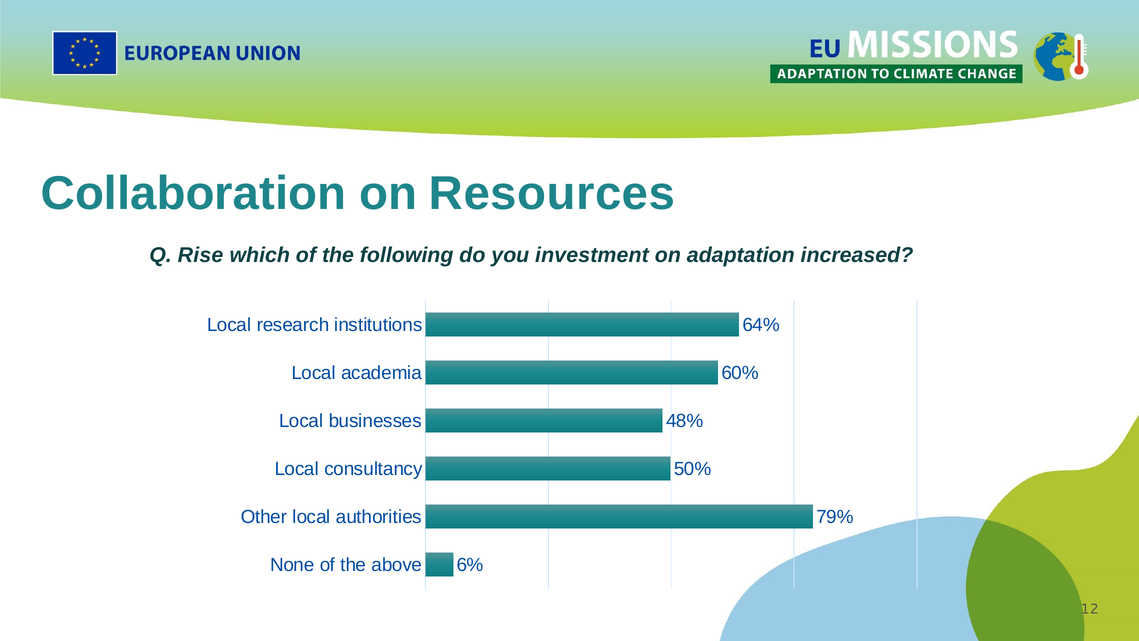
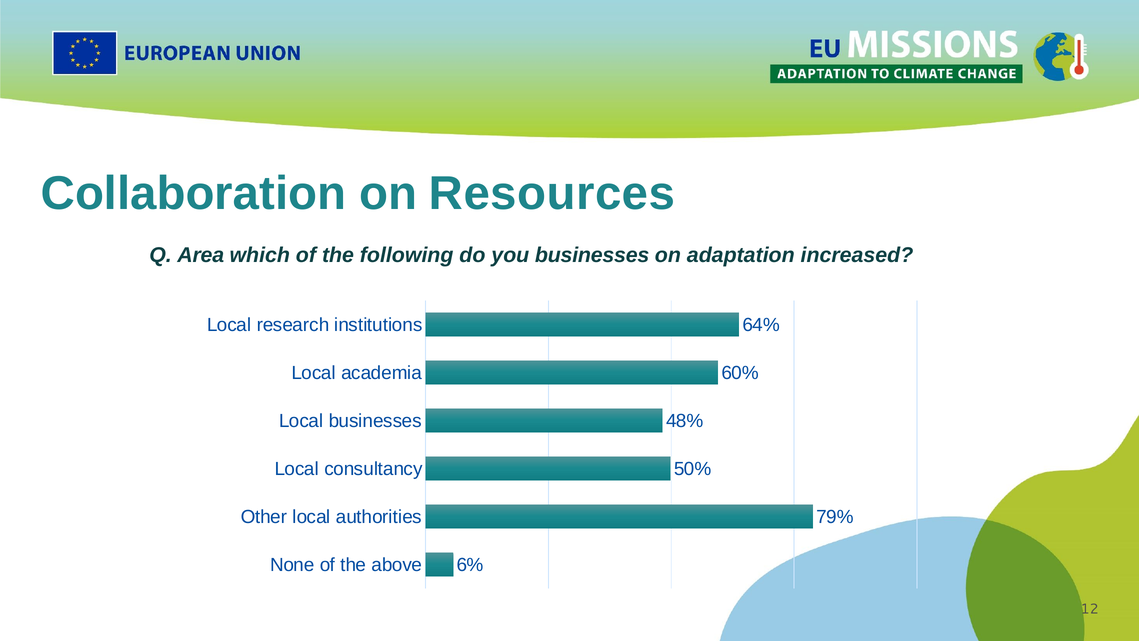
Rise: Rise -> Area (201, 255)
you investment: investment -> businesses (592, 255)
